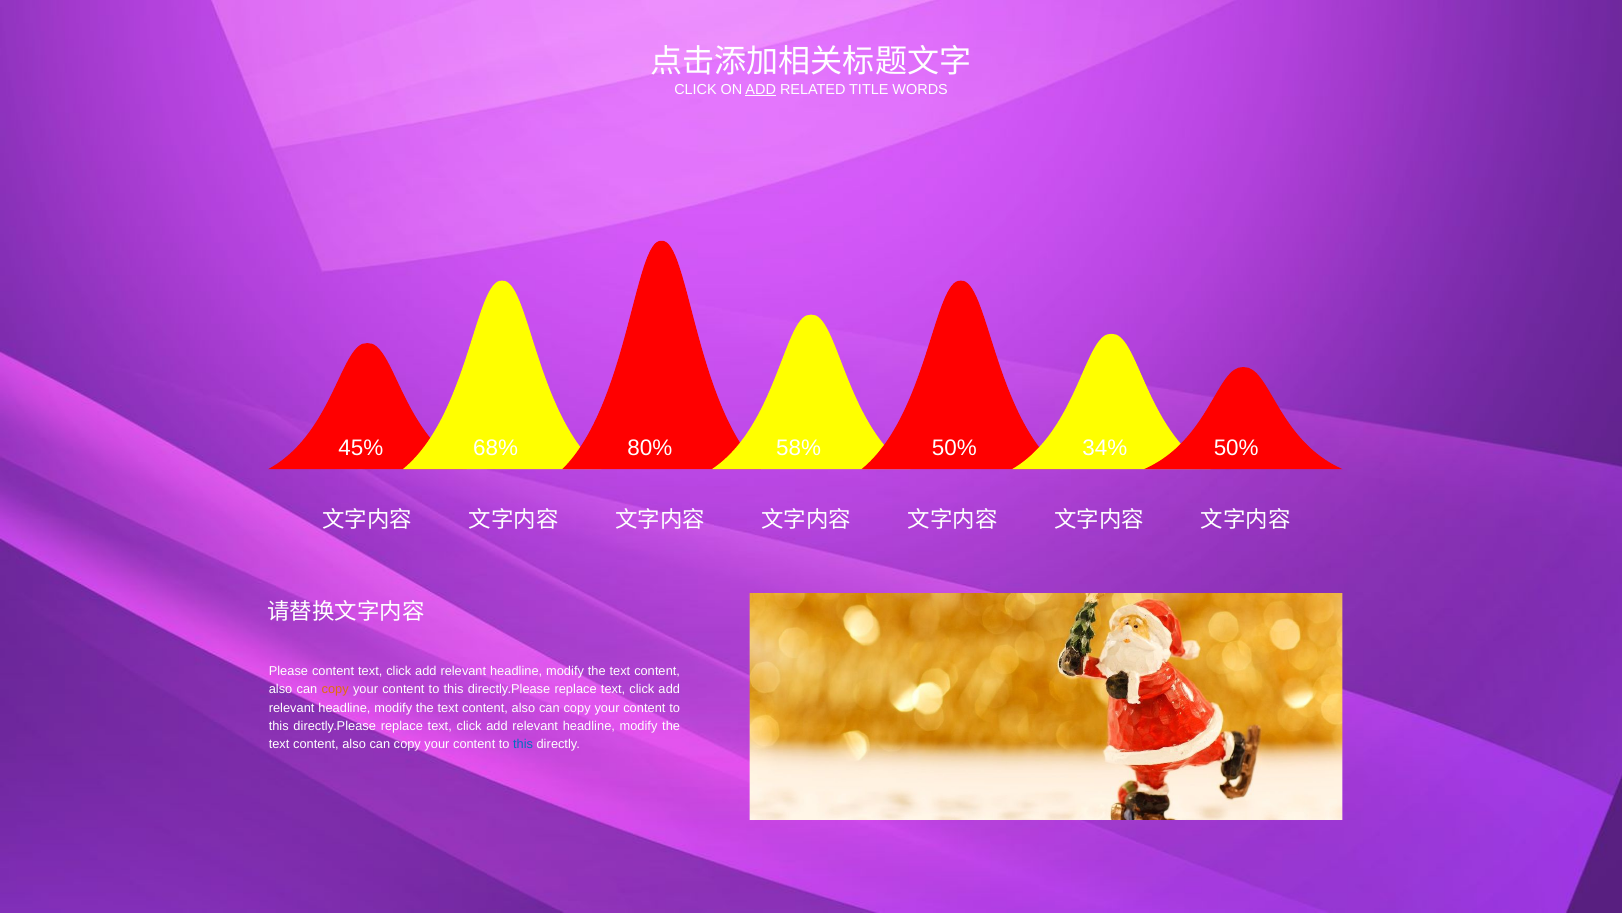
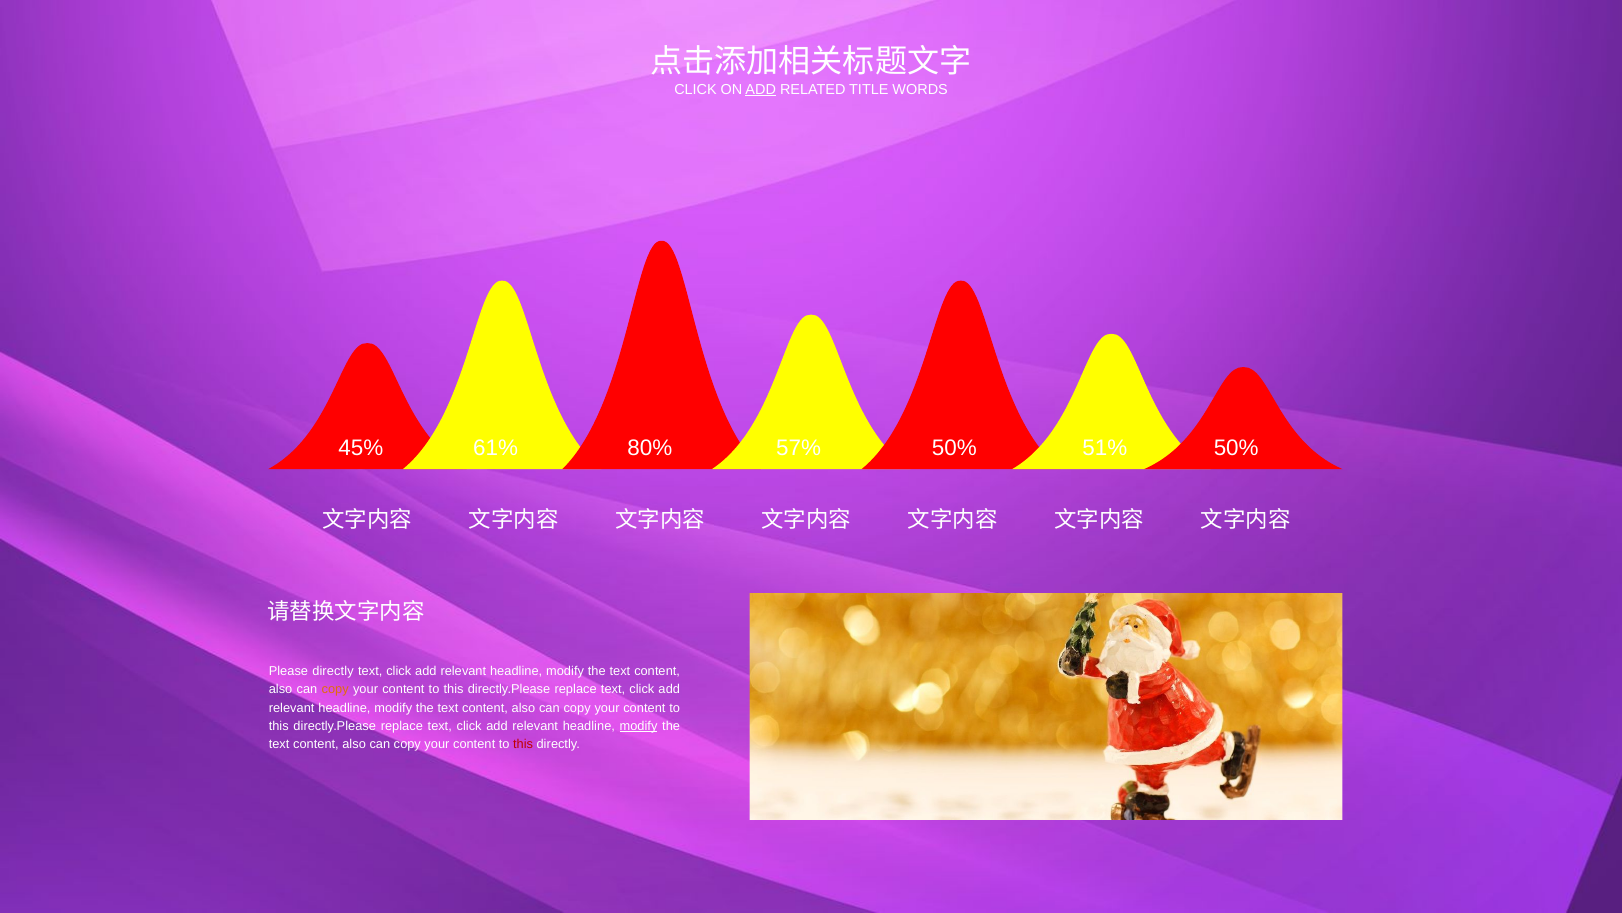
68%: 68% -> 61% (496, 448)
58%: 58% -> 57% (799, 448)
34%: 34% -> 51% (1105, 448)
Please content: content -> directly (333, 671)
modify underline: none -> present (639, 726)
this colour: blue -> red (523, 744)
